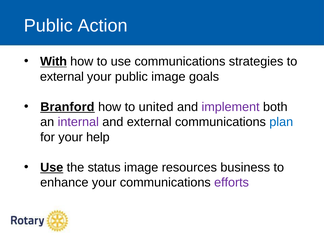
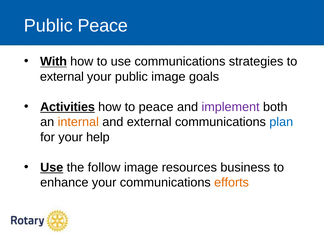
Public Action: Action -> Peace (103, 26)
Branford: Branford -> Activities (68, 107)
to united: united -> peace (156, 107)
internal colour: purple -> orange (78, 122)
status: status -> follow (104, 167)
efforts colour: purple -> orange (232, 183)
